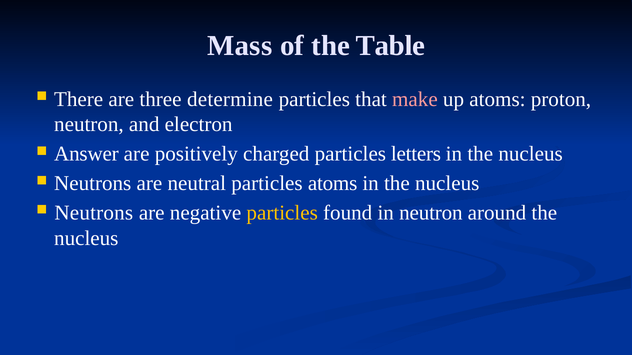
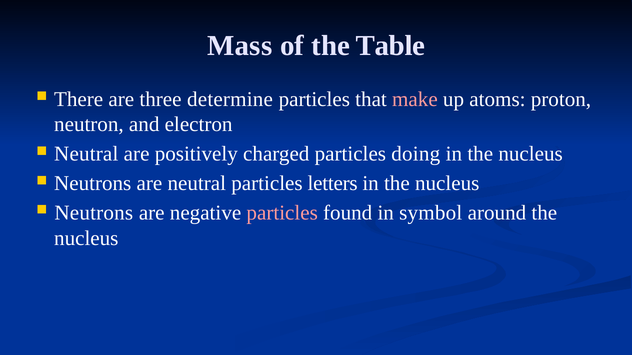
Answer: Answer -> Neutral (86, 154)
letters: letters -> doing (416, 154)
particles atoms: atoms -> letters (333, 184)
particles colour: yellow -> pink (282, 213)
in neutron: neutron -> symbol (431, 213)
